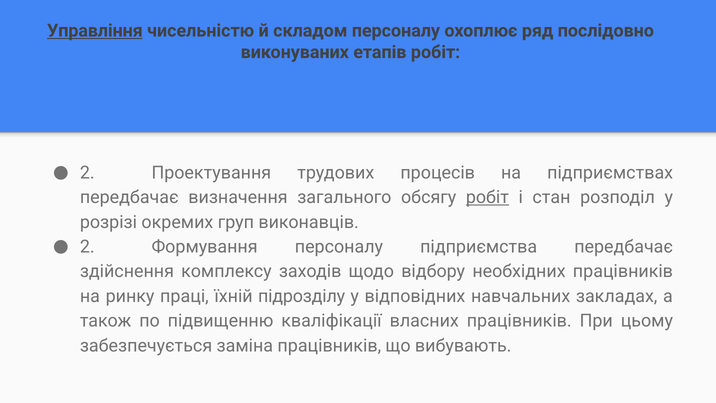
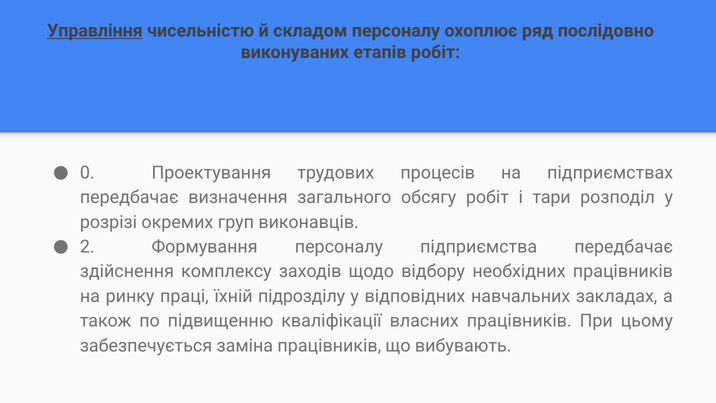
2: 2 -> 0 (87, 173)
робіт underline: present -> none (487, 197)
стан: стан -> тари (552, 197)
